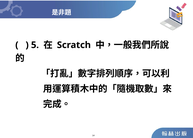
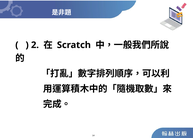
5: 5 -> 2 (35, 45)
